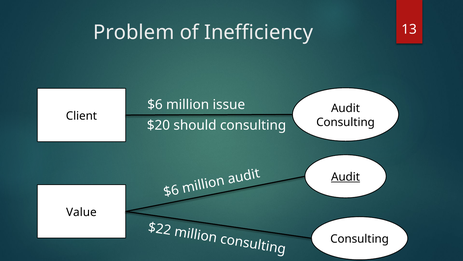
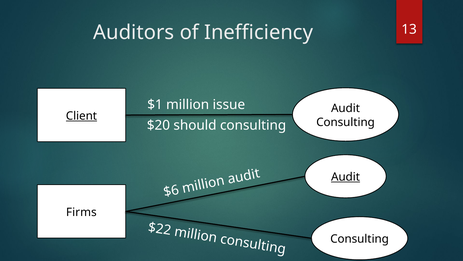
Problem: Problem -> Auditors (134, 33)
$6: $6 -> $1 (155, 105)
Client underline: none -> present (81, 116)
Value: Value -> Firms (81, 212)
